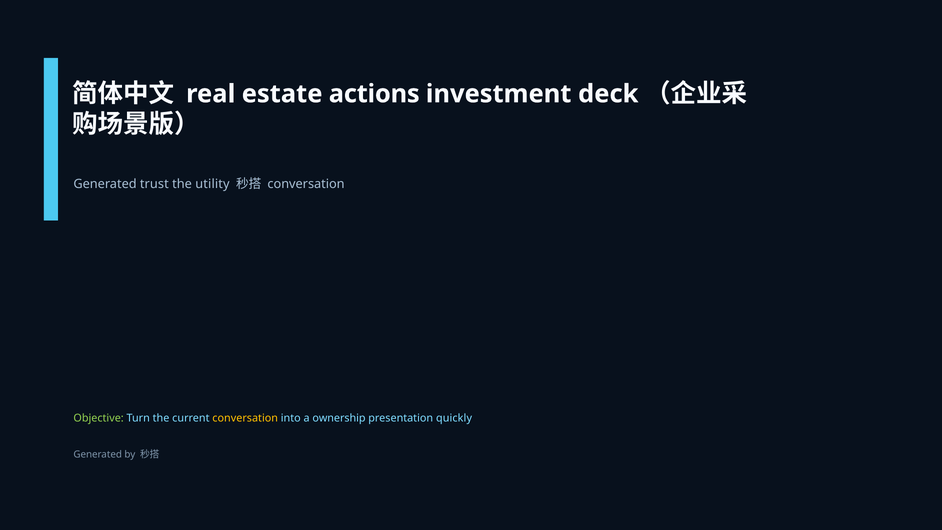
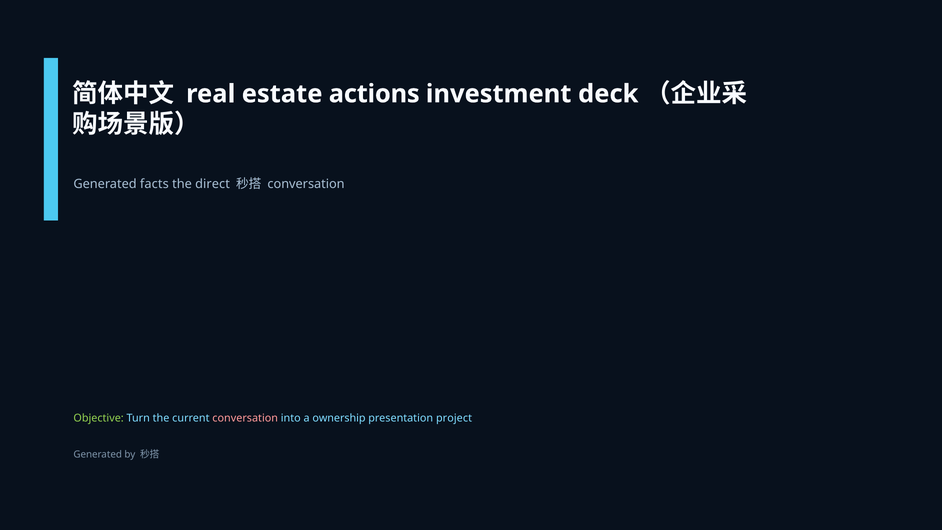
trust: trust -> facts (154, 184)
utility: utility -> direct (213, 184)
conversation colour: yellow -> pink (245, 418)
quickly: quickly -> project (454, 418)
